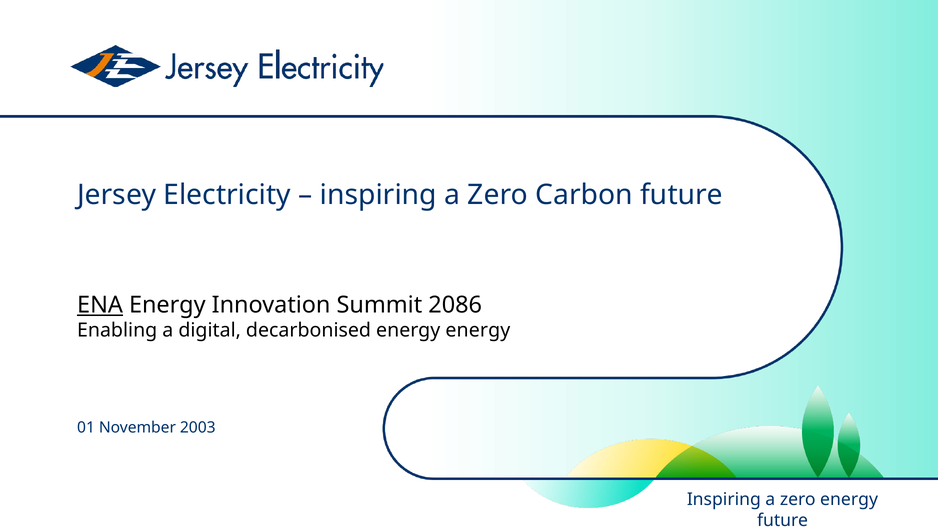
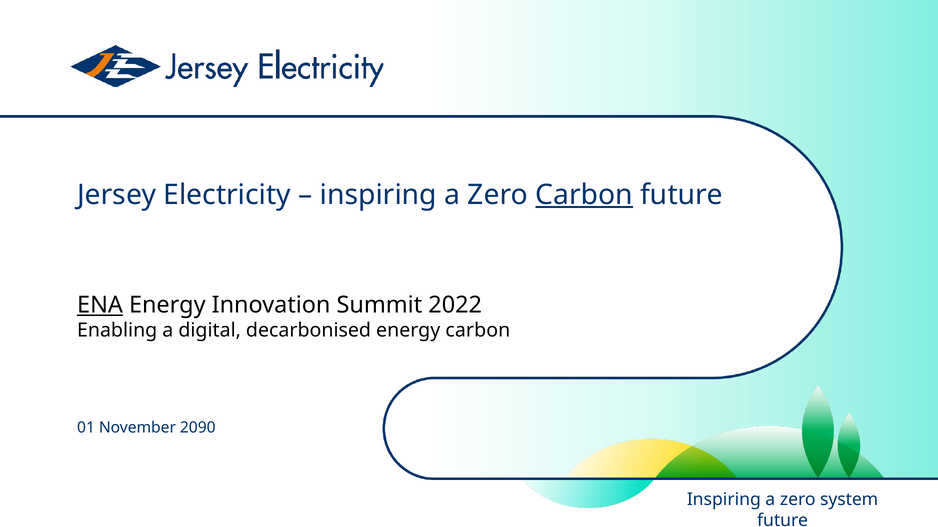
Carbon underline: none -> present (584, 195)
2086: 2086 -> 2022 (455, 305)
energy energy: energy -> carbon (478, 331)
2003: 2003 -> 2090 (198, 428)
zero energy: energy -> system (849, 500)
